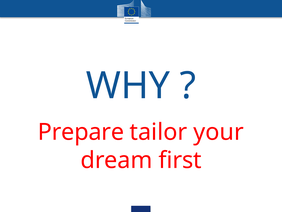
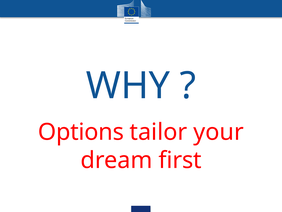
Prepare: Prepare -> Options (81, 132)
